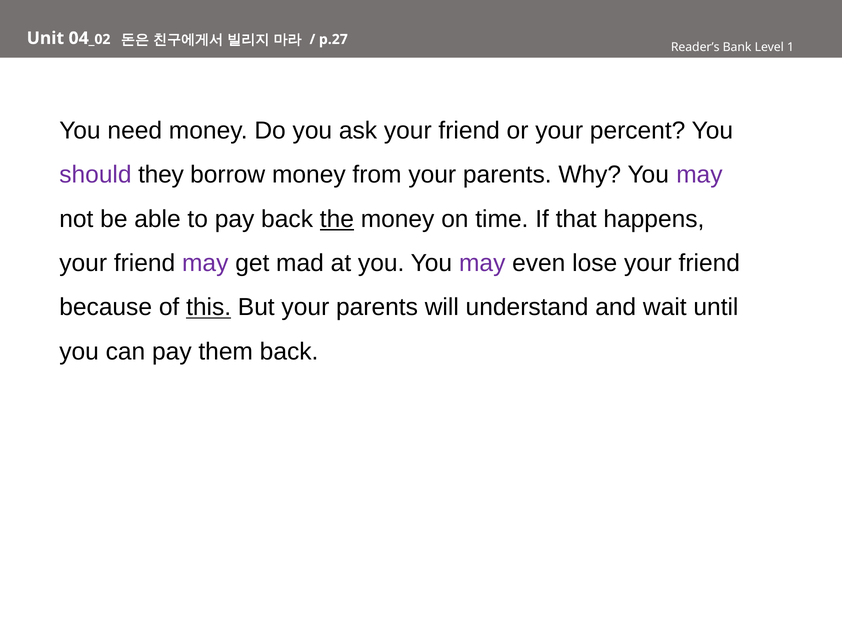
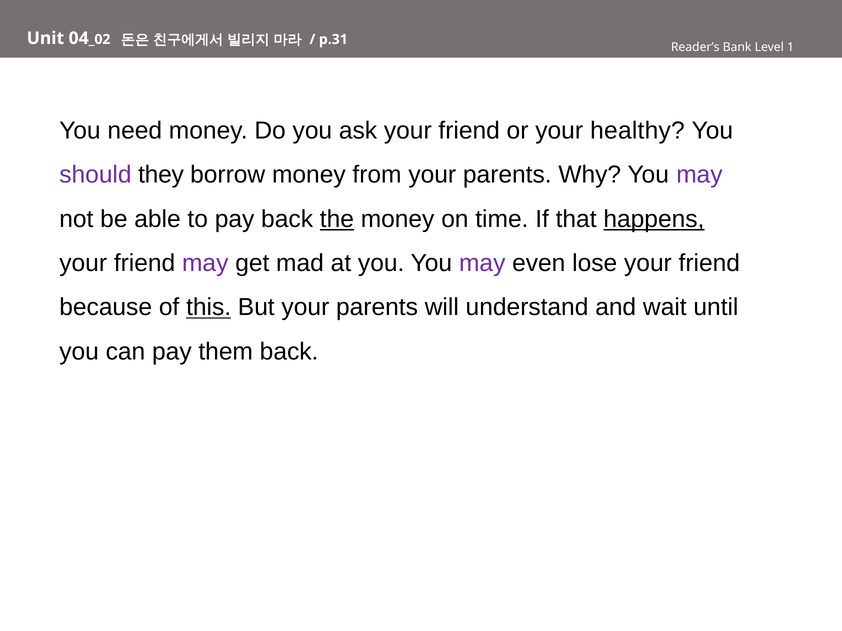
p.27: p.27 -> p.31 (333, 39)
percent: percent -> healthy (637, 131)
happens underline: none -> present (654, 219)
